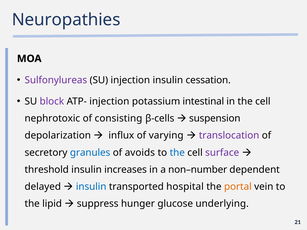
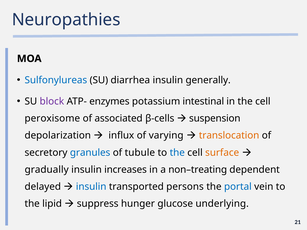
Sulfonylureas colour: purple -> blue (56, 80)
SU injection: injection -> diarrhea (130, 80)
cessation: cessation -> generally (208, 80)
ATP- injection: injection -> enzymes (109, 102)
nephrotoxic: nephrotoxic -> peroxisome (52, 119)
consisting: consisting -> associated (119, 119)
translocation colour: purple -> orange (229, 136)
avoids: avoids -> tubule (140, 153)
surface colour: purple -> orange (222, 153)
threshold: threshold -> gradually (47, 170)
non–number: non–number -> non–treating (198, 170)
hospital: hospital -> persons (185, 187)
portal colour: orange -> blue (238, 187)
